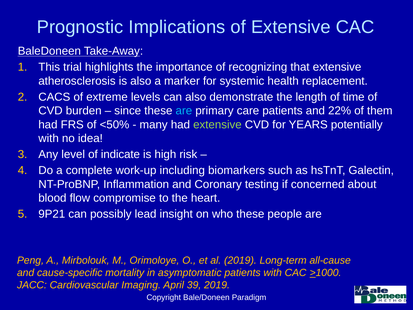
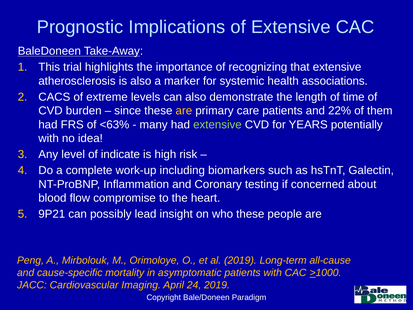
replacement: replacement -> associations (335, 81)
are colour: light blue -> yellow (184, 111)
<50%: <50% -> <63% (115, 125)
39: 39 -> 24 (194, 285)
